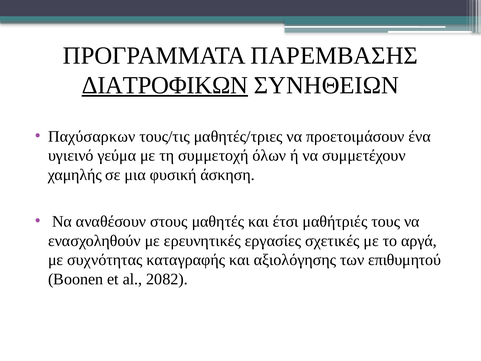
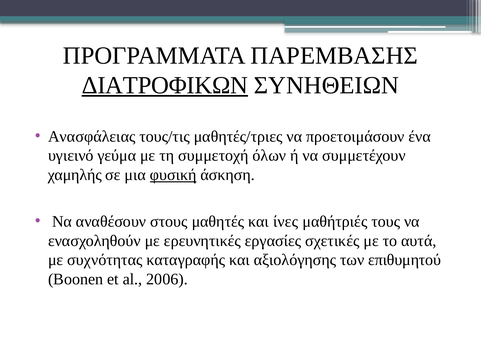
Παχύσαρκων: Παχύσαρκων -> Ανασφάλειας (92, 136)
φυσική underline: none -> present (173, 175)
έτσι: έτσι -> ίνες (286, 221)
αργά: αργά -> αυτά (419, 241)
2082: 2082 -> 2006 (167, 279)
